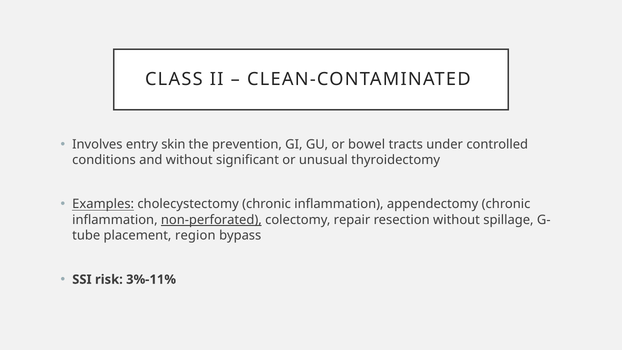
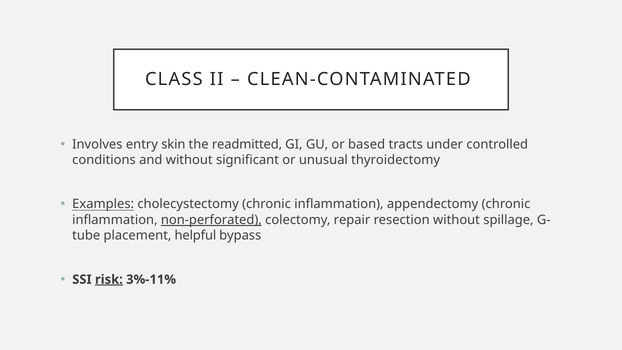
prevention: prevention -> readmitted (247, 144)
bowel: bowel -> based (367, 144)
region: region -> helpful (195, 235)
risk underline: none -> present (109, 279)
